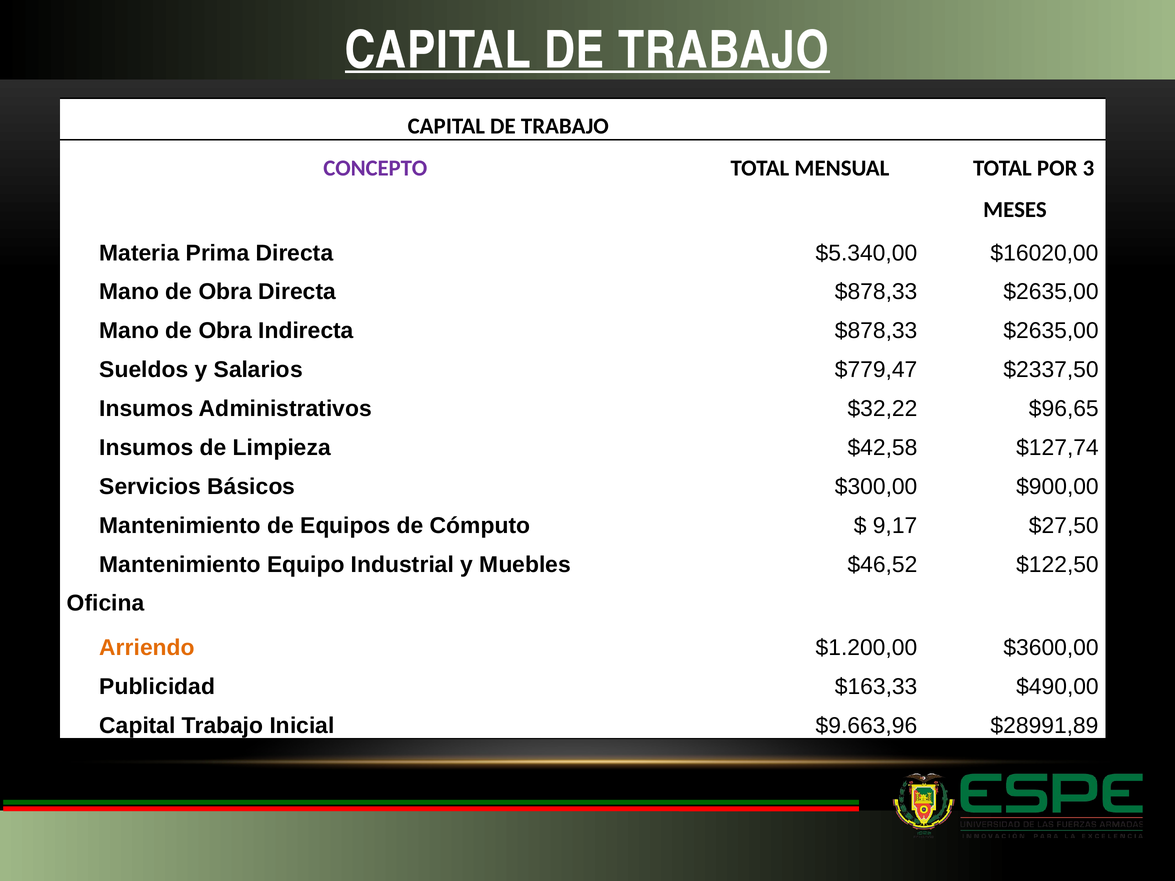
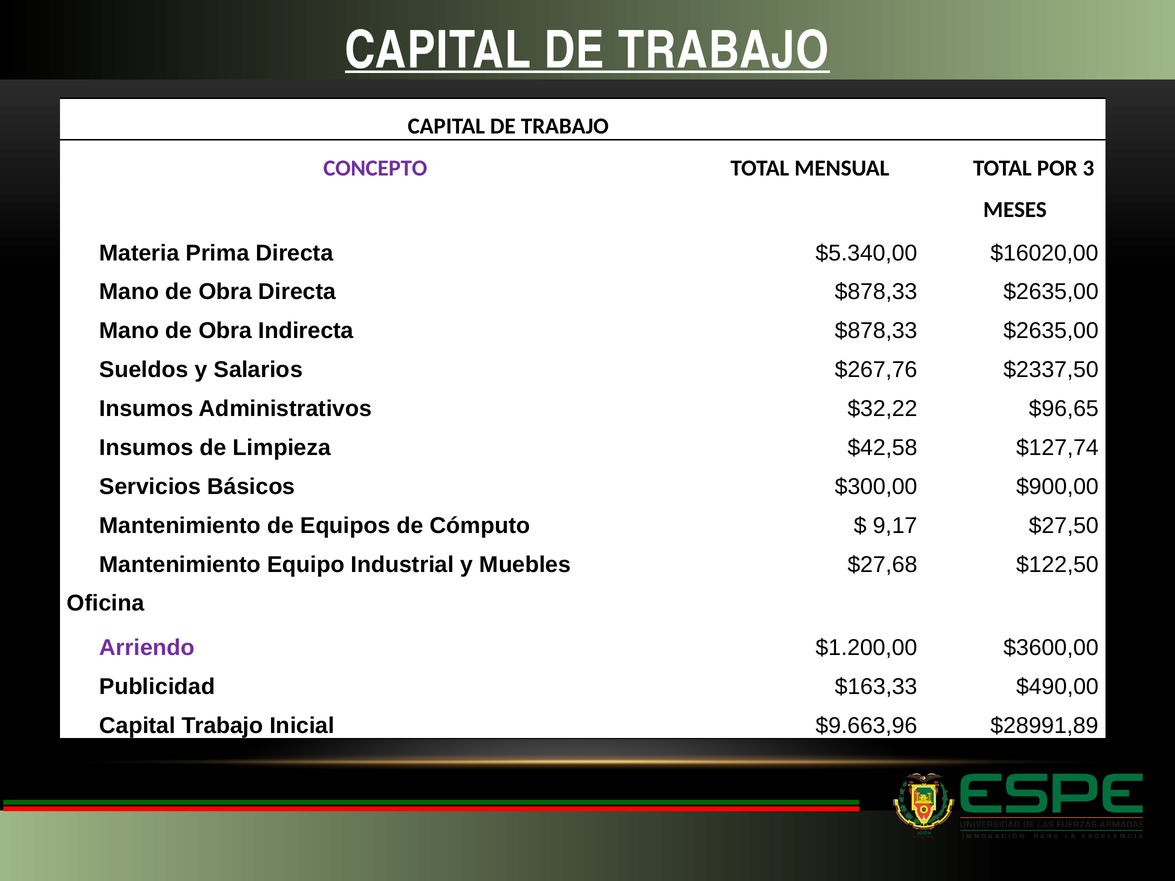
$779,47: $779,47 -> $267,76 (876, 370)
$46,52: $46,52 -> $27,68 (882, 565)
Arriendo colour: orange -> purple (147, 648)
